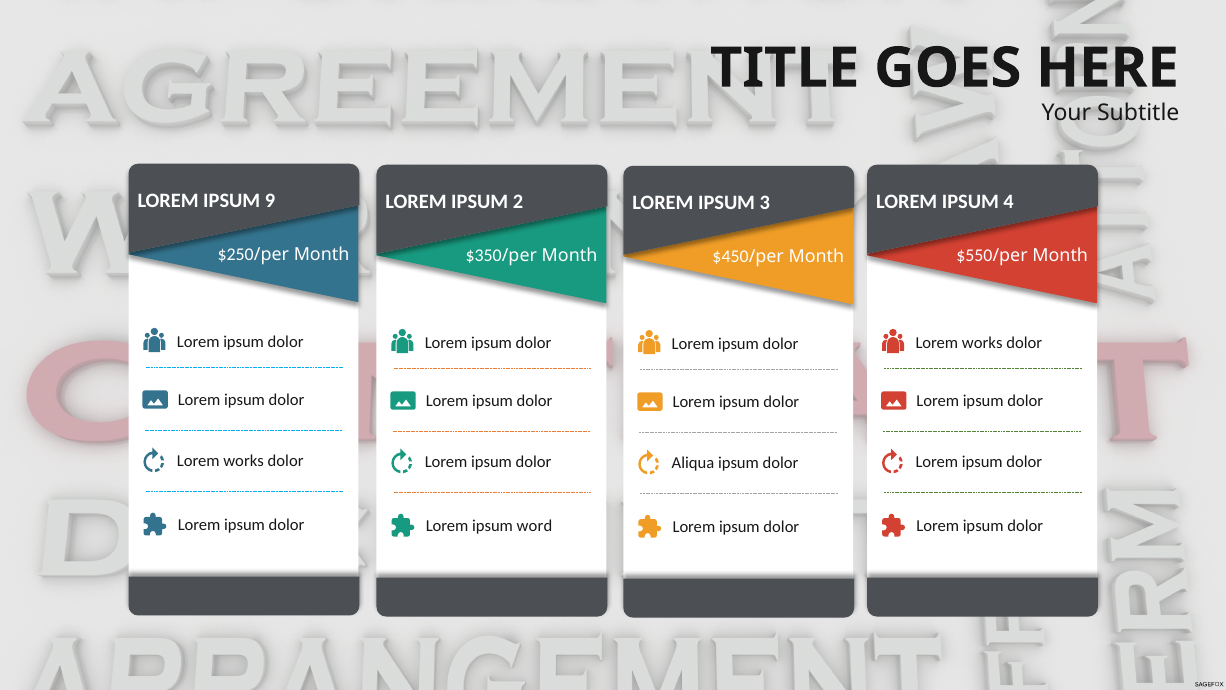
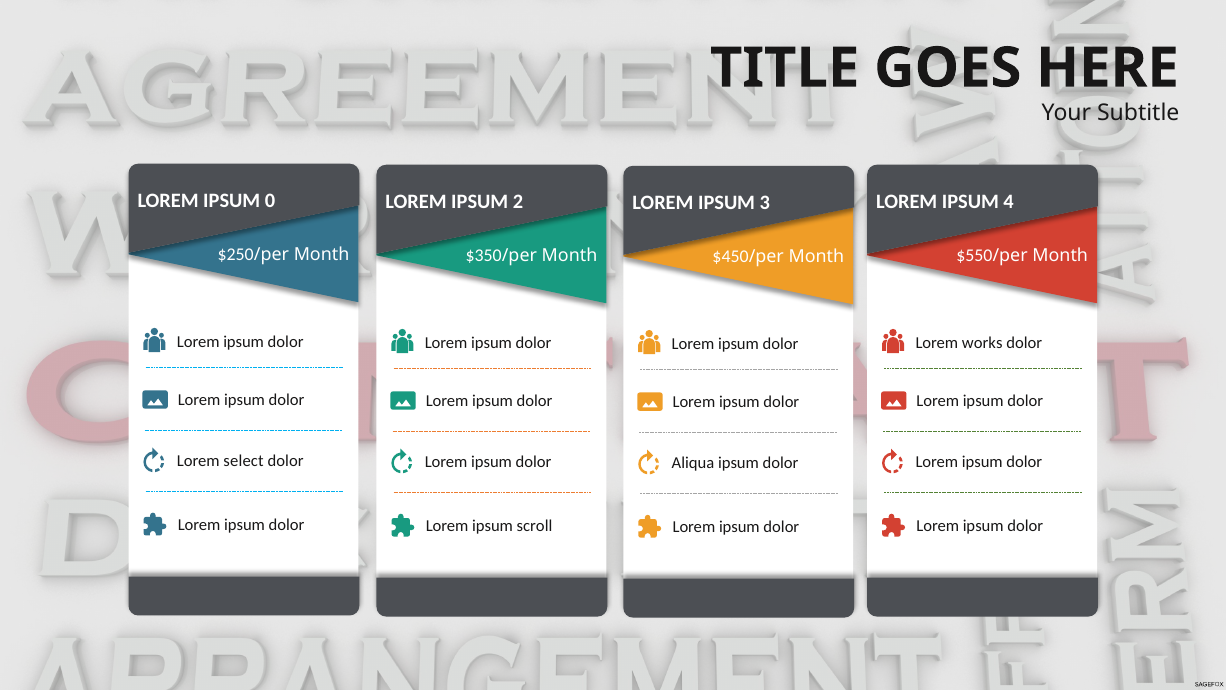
9: 9 -> 0 (270, 201)
works: works -> select (244, 461)
word: word -> scroll (535, 526)
